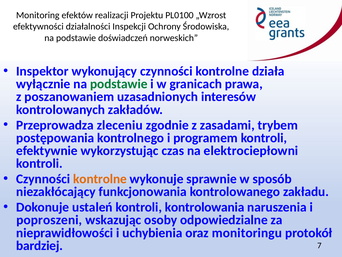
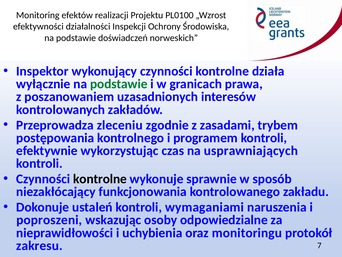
elektrociepłowni: elektrociepłowni -> usprawniających (251, 150)
kontrolne colour: orange -> black (100, 179)
kontrolowania: kontrolowania -> wymaganiami (205, 207)
bardziej: bardziej -> zakresu (39, 245)
